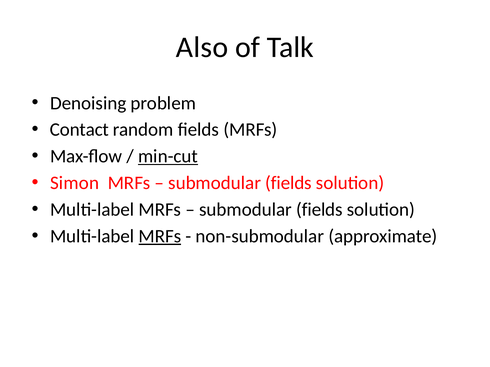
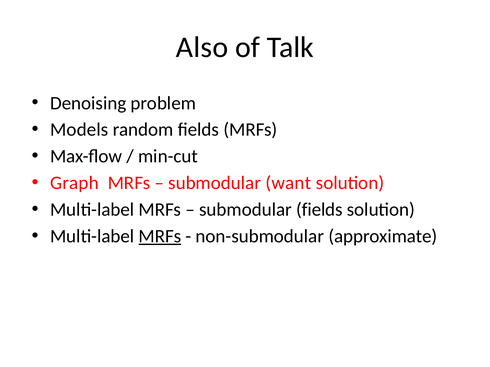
Contact: Contact -> Models (79, 130)
min-cut underline: present -> none (168, 157)
Simon: Simon -> Graph (75, 183)
fields: fields -> want (288, 183)
